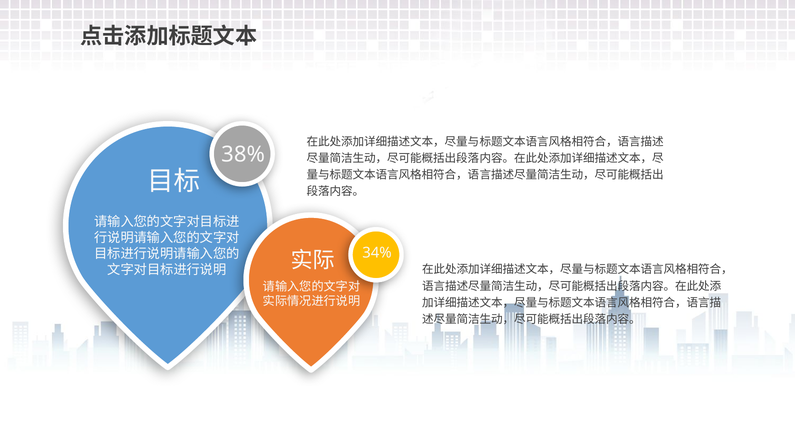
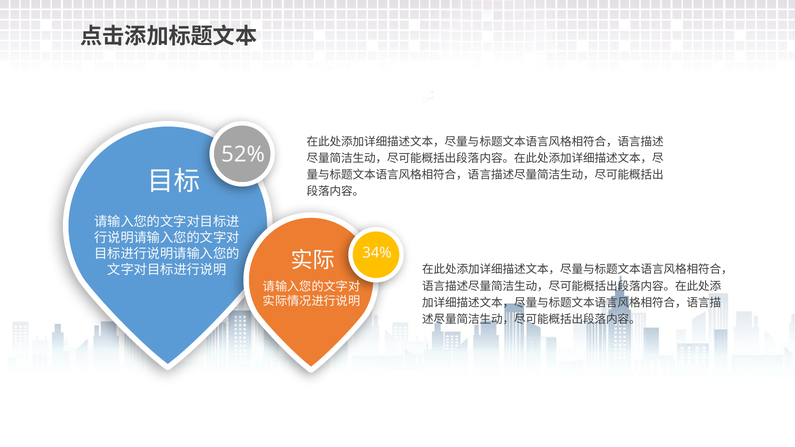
38%: 38% -> 52% (243, 155)
